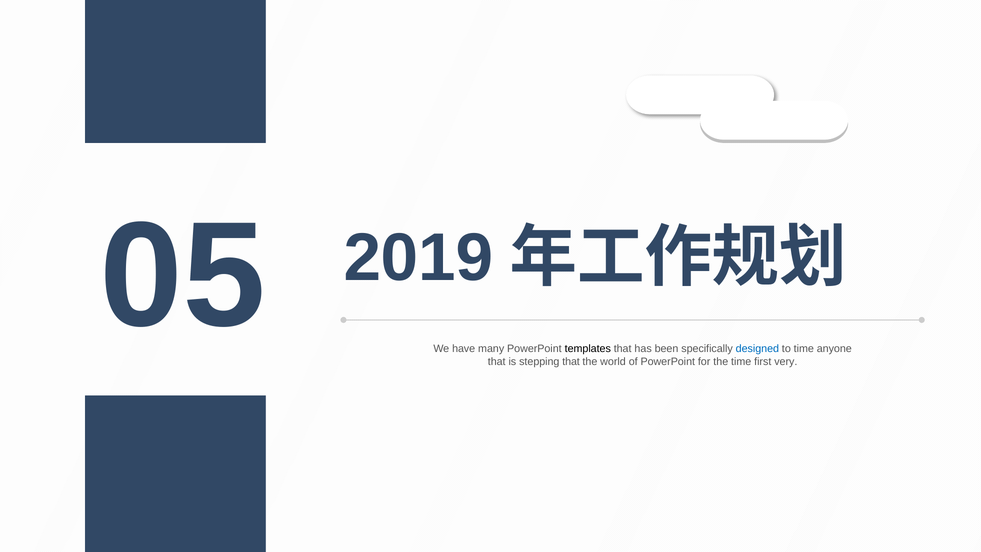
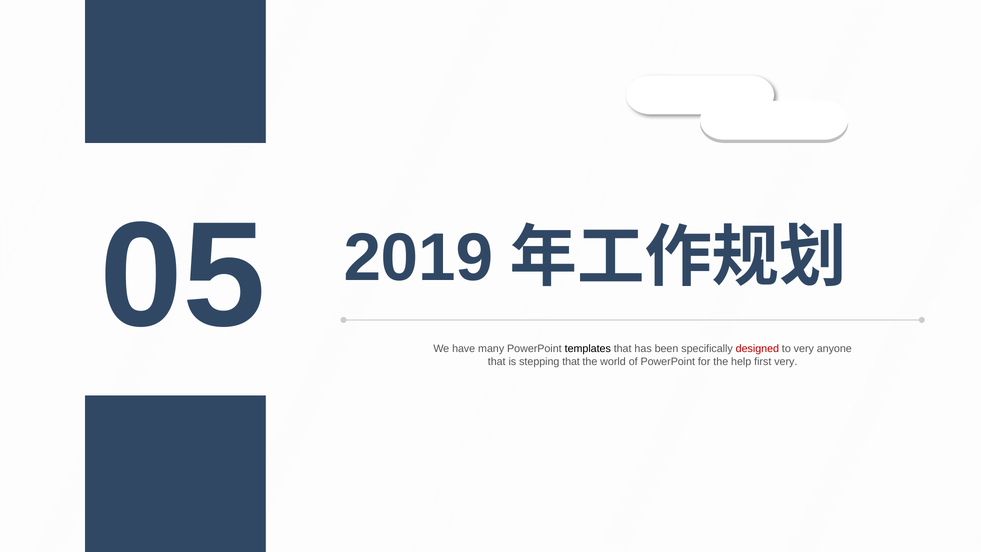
designed colour: blue -> red (757, 349)
to time: time -> very (804, 349)
the time: time -> help (741, 362)
